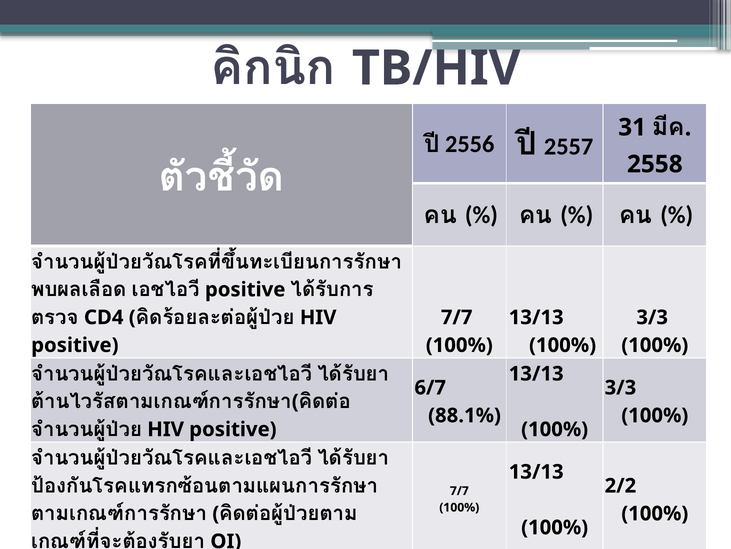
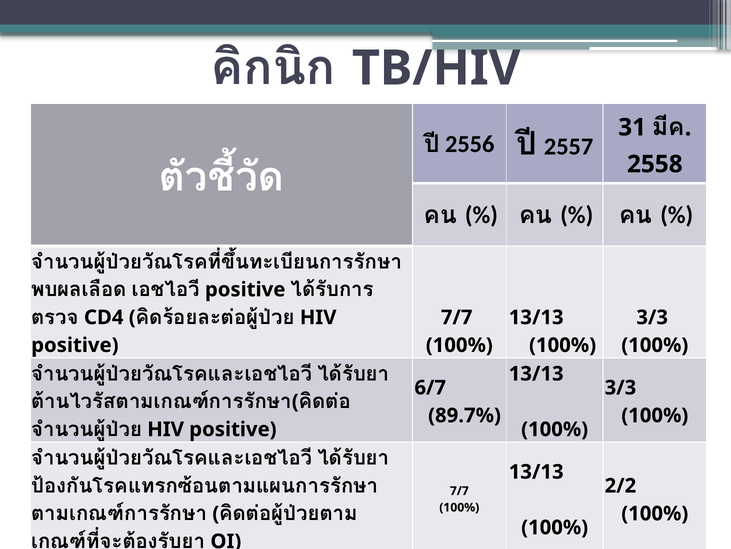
88.1%: 88.1% -> 89.7% (465, 415)
